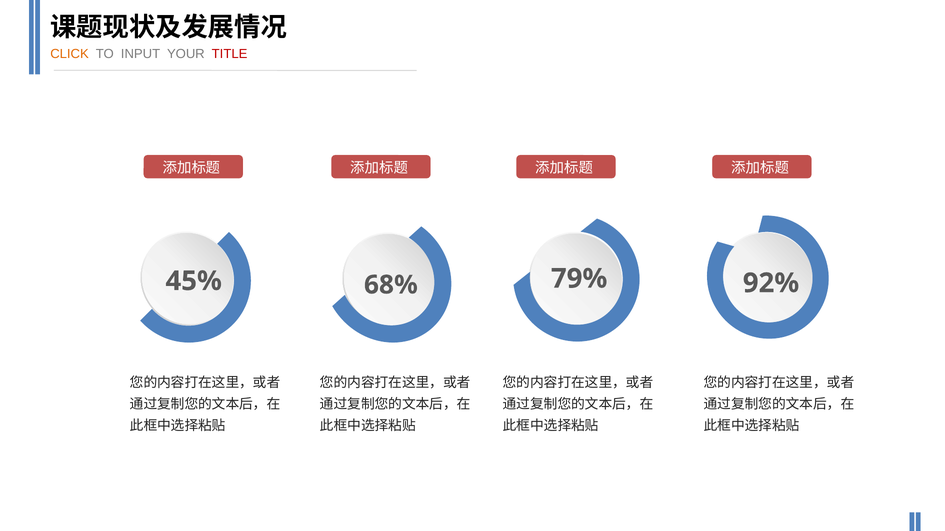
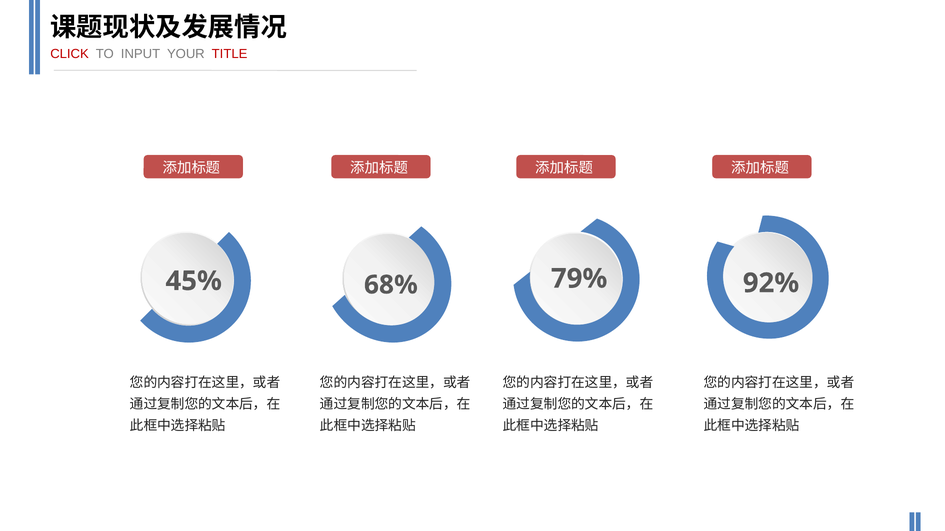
CLICK colour: orange -> red (70, 54)
